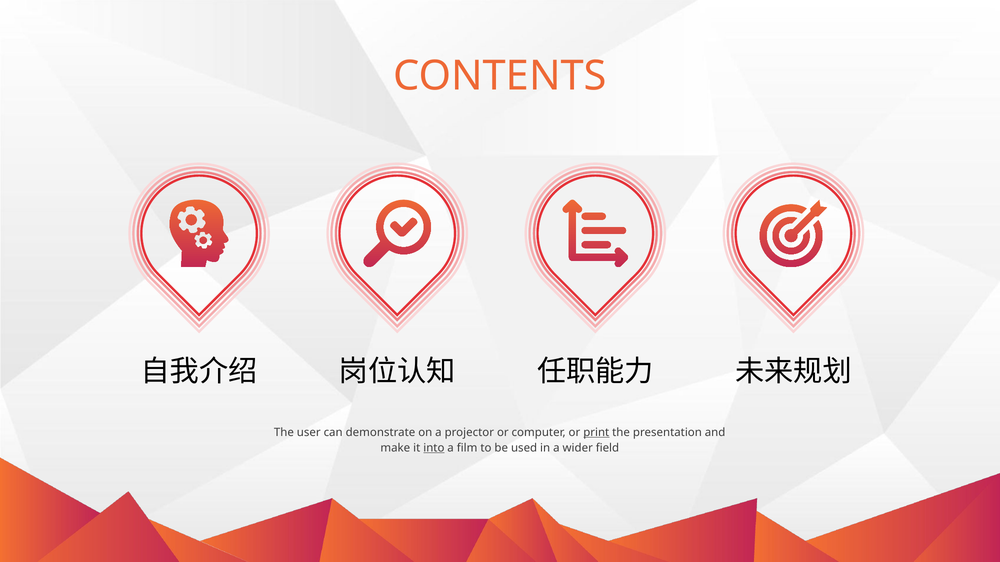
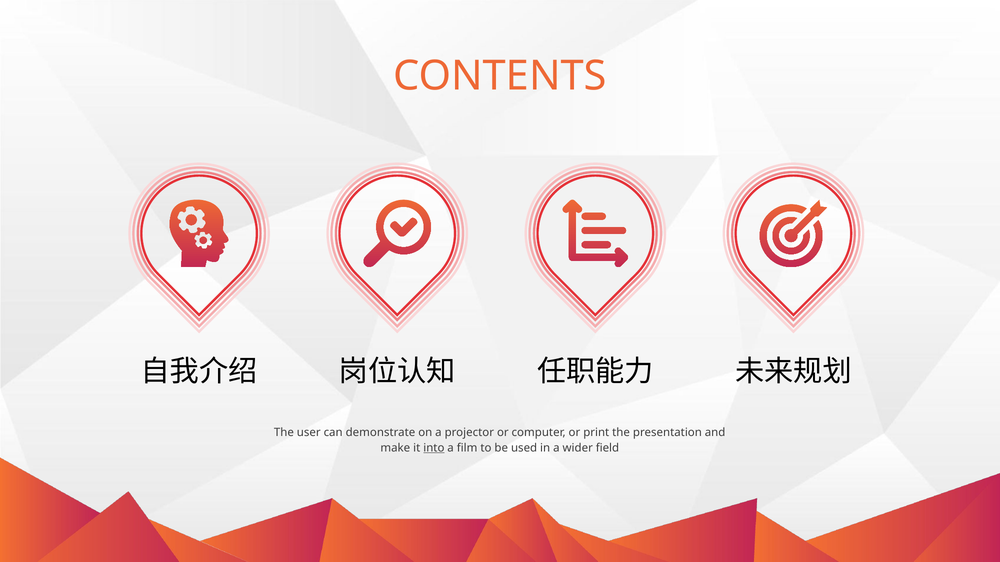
print underline: present -> none (596, 433)
